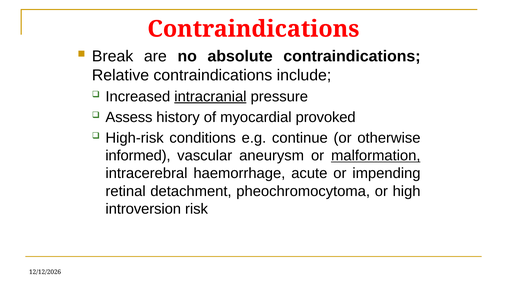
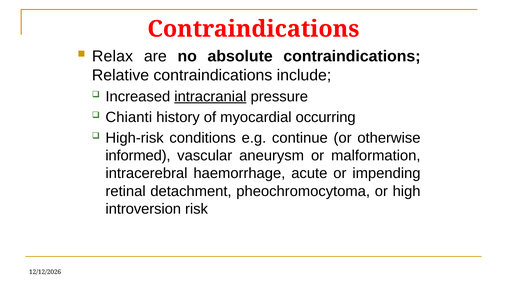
Break: Break -> Relax (113, 56)
Assess: Assess -> Chianti (129, 117)
provoked: provoked -> occurring (326, 117)
malformation underline: present -> none (376, 156)
